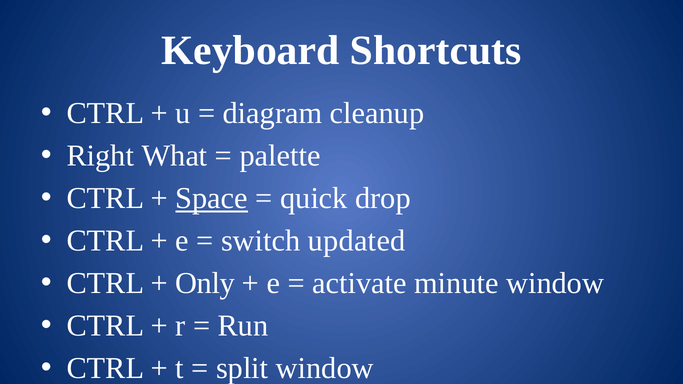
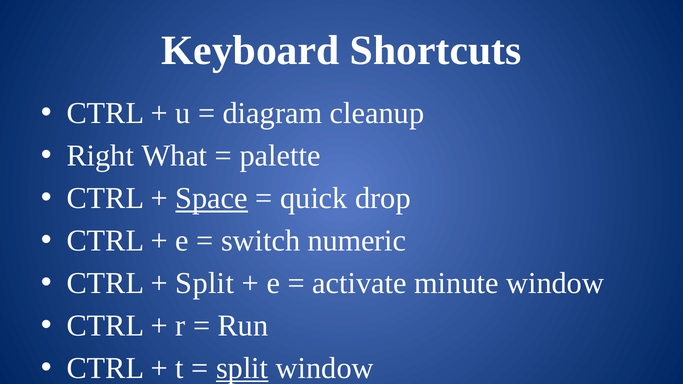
updated: updated -> numeric (357, 241)
Only: Only -> Split (205, 283)
split underline: none -> present (242, 368)
